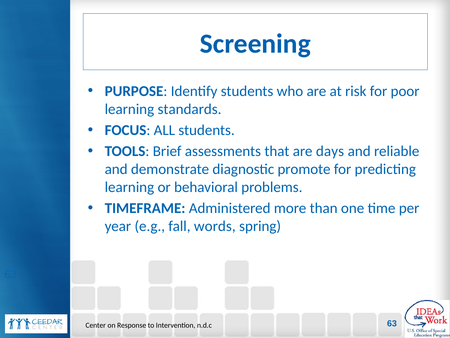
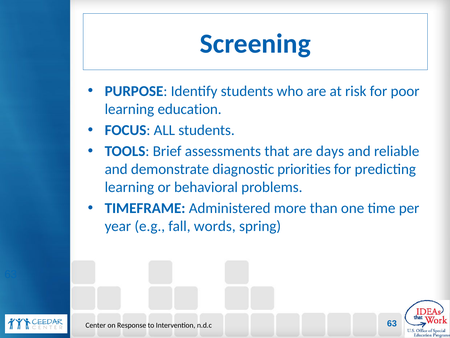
standards: standards -> education (190, 109)
promote: promote -> priorities (304, 169)
